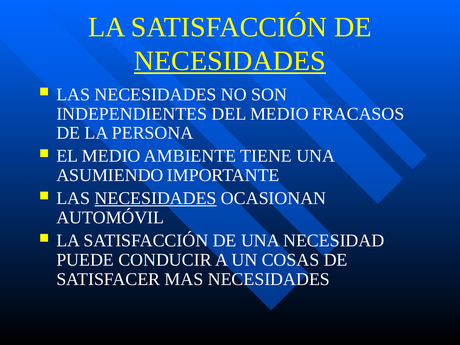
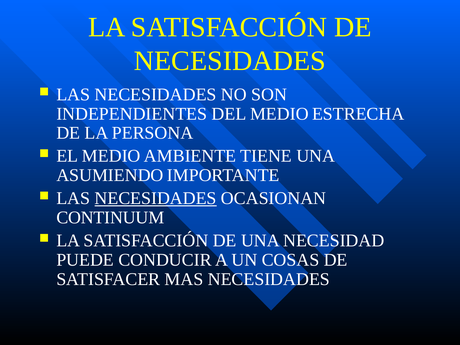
NECESIDADES underline: present -> none (230, 61)
FRACASOS: FRACASOS -> ESTRECHA (358, 114)
AUTOMÓVIL: AUTOMÓVIL -> CONTINUUM (110, 218)
